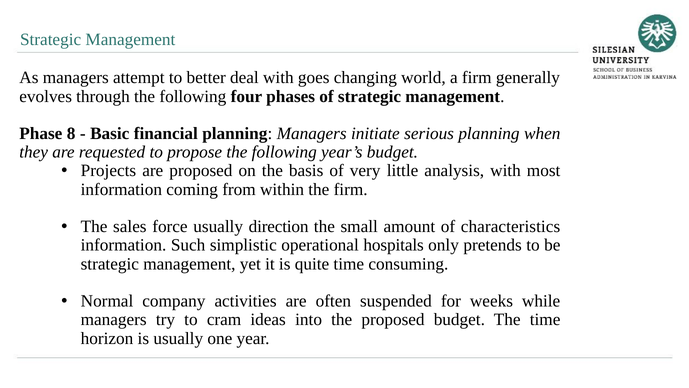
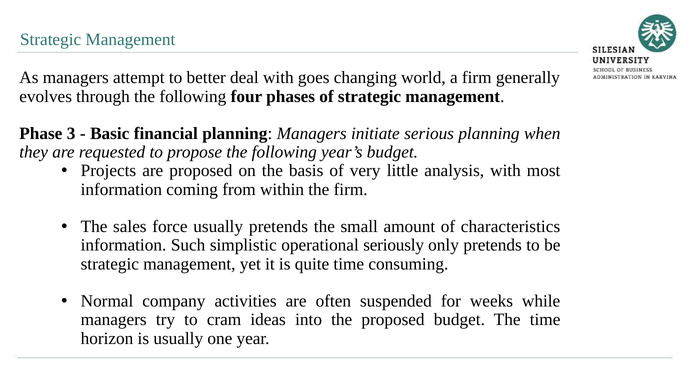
8: 8 -> 3 (71, 133)
usually direction: direction -> pretends (278, 226)
hospitals: hospitals -> seriously (394, 245)
